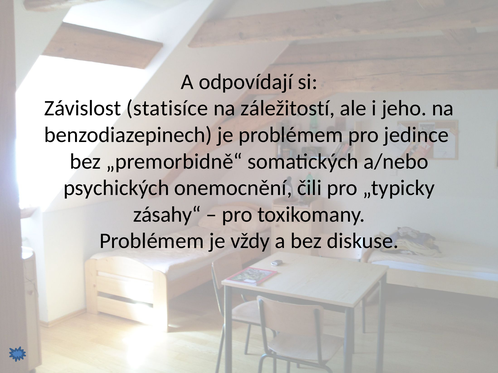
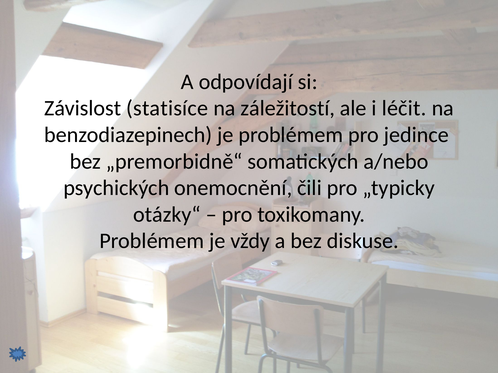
jeho: jeho -> léčit (404, 109)
zásahy“: zásahy“ -> otázky“ (167, 215)
